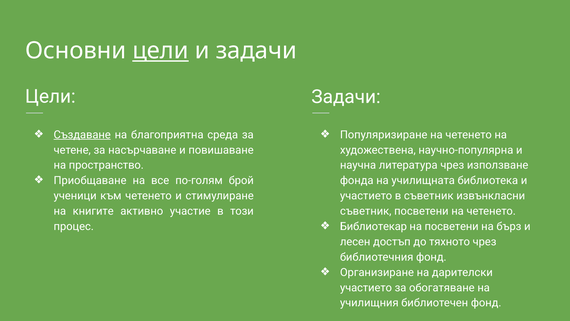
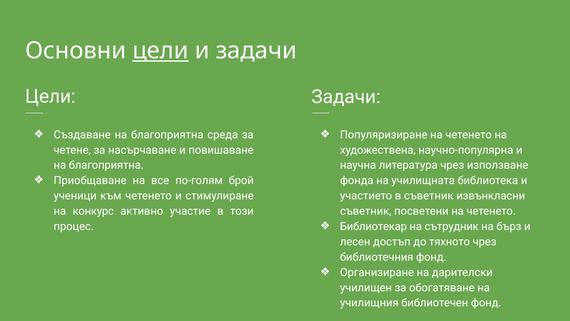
Създаване underline: present -> none (82, 135)
пространство: пространство -> благоприятна (106, 165)
книгите: книгите -> конкурс (93, 211)
на посветени: посветени -> сътрудник (452, 226)
участието: участието -> училищен (366, 287)
